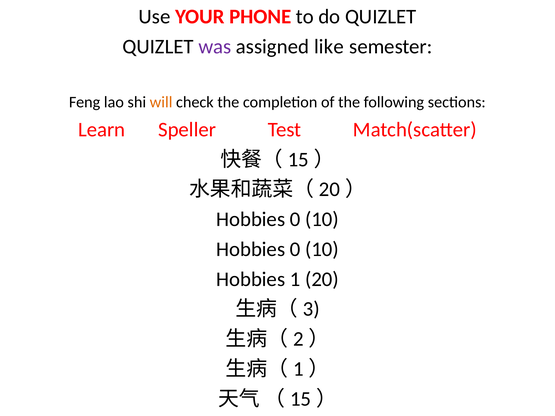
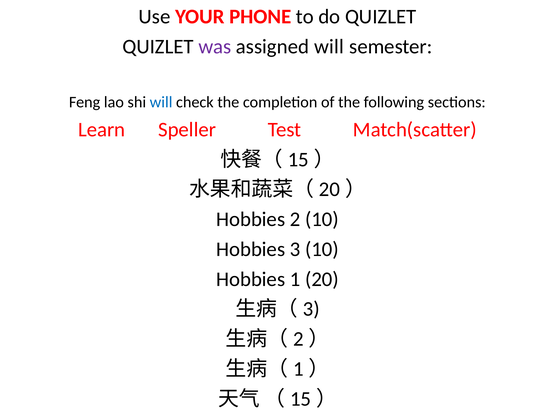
assigned like: like -> will (329, 47)
will colour: orange -> blue (161, 102)
0: 0 -> 2 (295, 219)
0: 0 -> 3 (295, 249)
